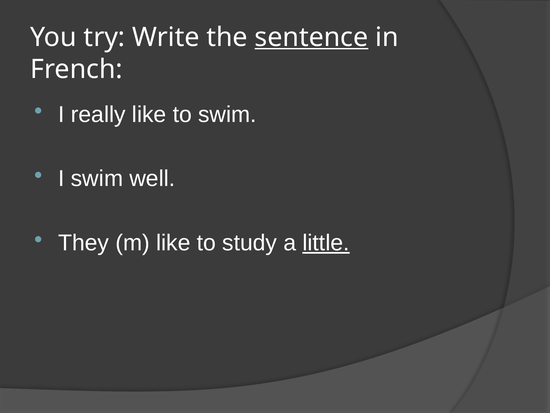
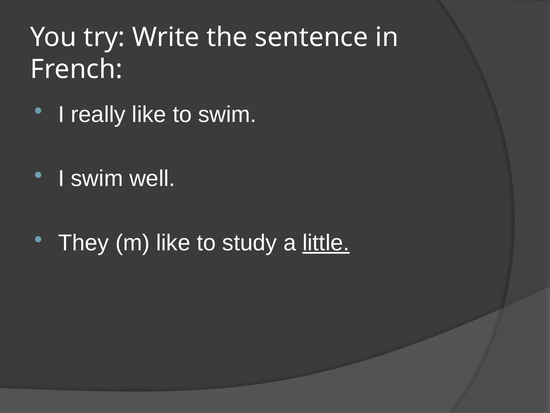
sentence underline: present -> none (311, 37)
